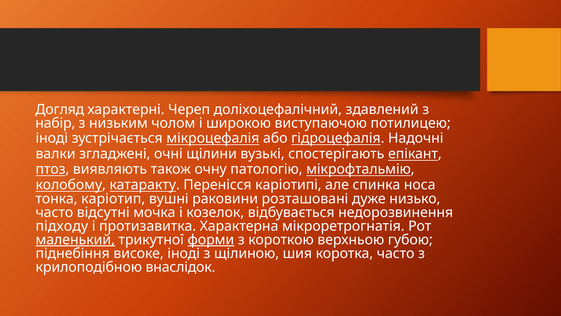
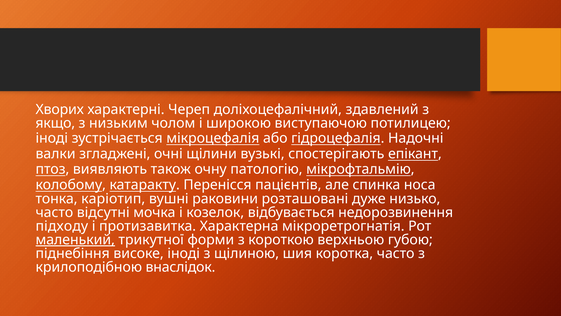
Догляд: Догляд -> Хворих (60, 109)
набір: набір -> якщо (55, 123)
каріотипі: каріотипі -> пацієнтів (288, 185)
форми underline: present -> none (211, 240)
